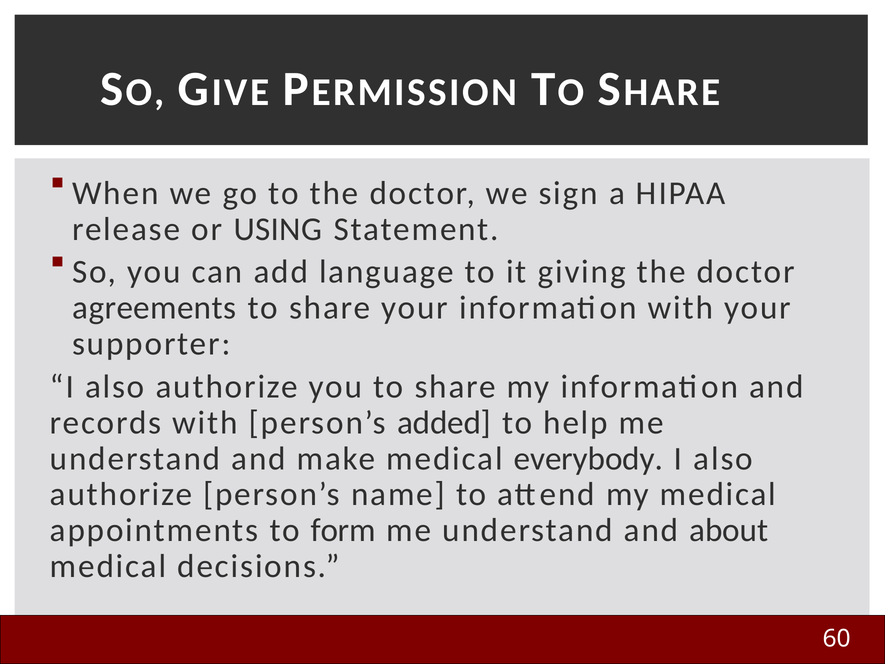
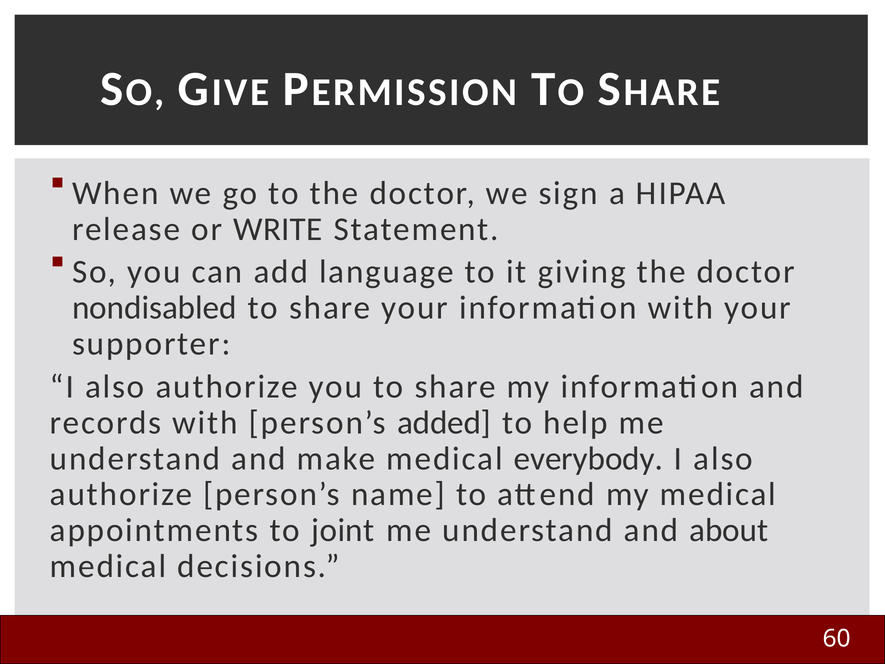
USING: USING -> WRITE (278, 229)
agreements: agreements -> nondisabled (154, 308)
form: form -> joint (343, 530)
